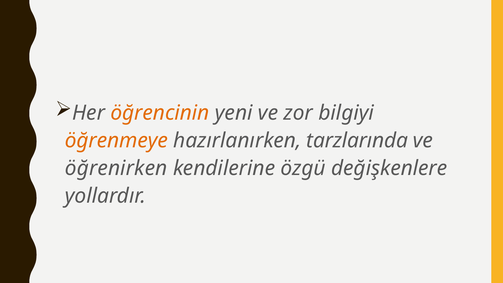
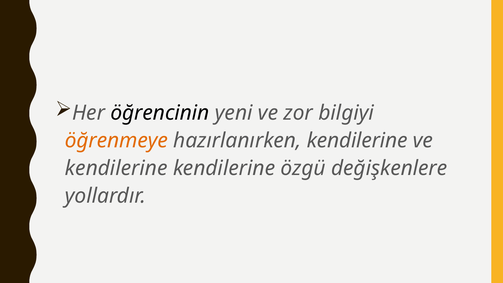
öğrencinin colour: orange -> black (160, 113)
hazırlanırken tarzlarında: tarzlarında -> kendilerine (357, 140)
öğrenirken: öğrenirken -> kendilerine (116, 168)
